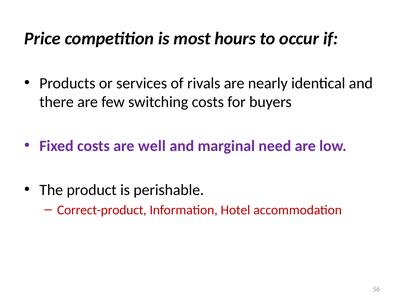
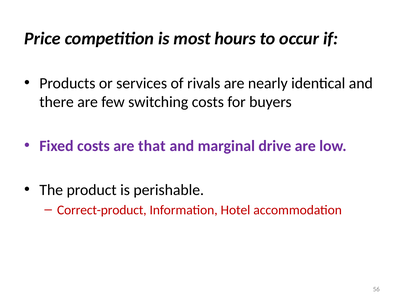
well: well -> that (152, 146)
need: need -> drive (275, 146)
